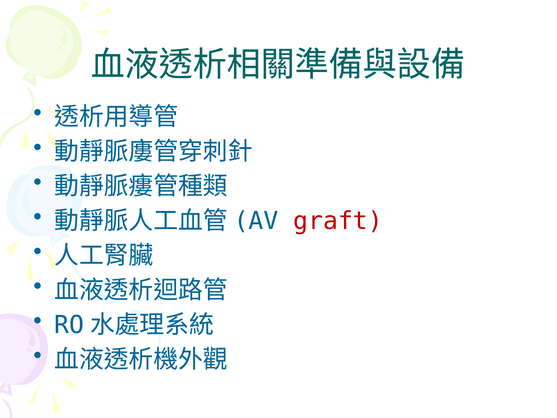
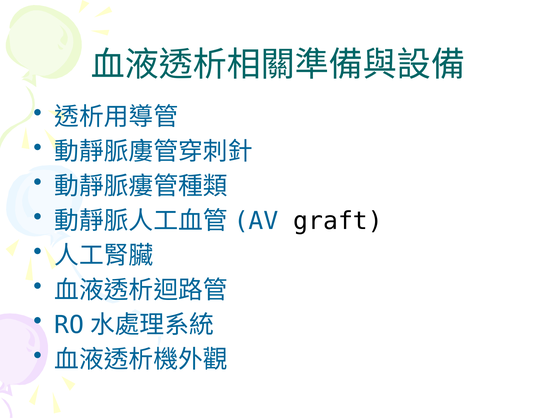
graft colour: red -> black (338, 221)
